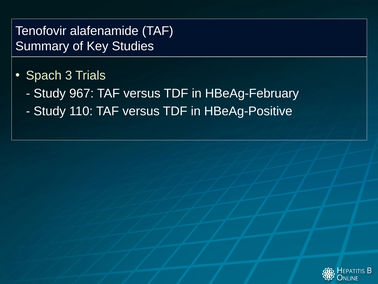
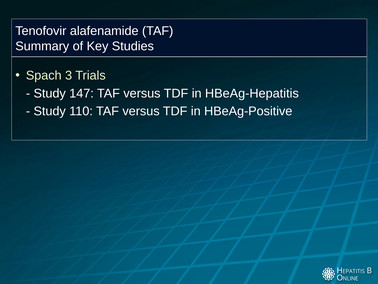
967: 967 -> 147 (82, 93)
HBeAg-February: HBeAg-February -> HBeAg-Hepatitis (252, 93)
